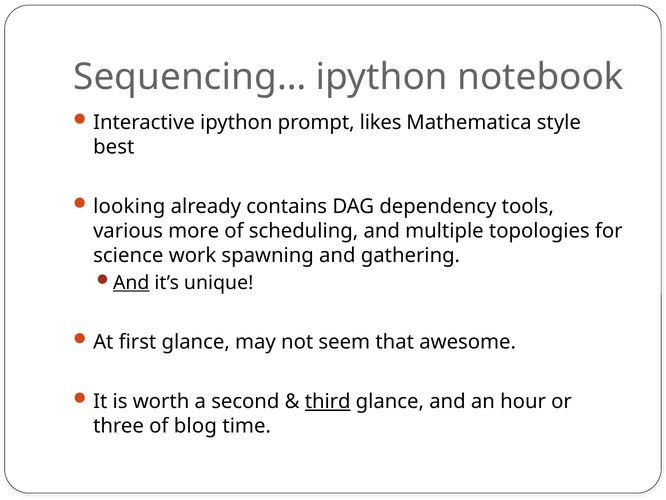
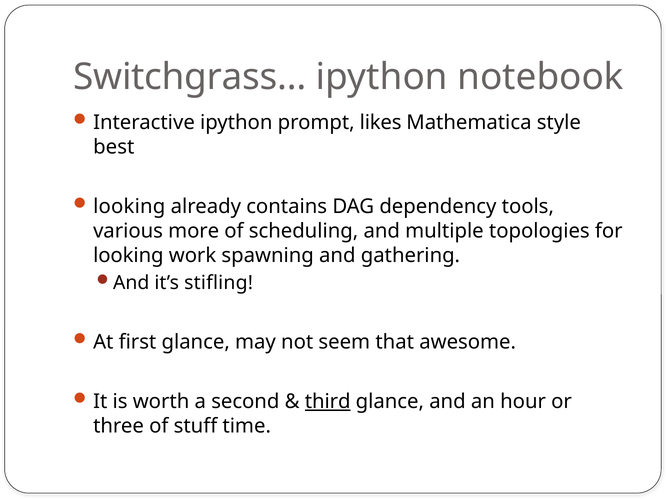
Sequencing…: Sequencing… -> Switchgrass… (190, 77)
science: science -> looking (128, 255)
And underline: present -> none (131, 282)
unique: unique -> stifling (219, 282)
blog: blog -> stuff (195, 425)
